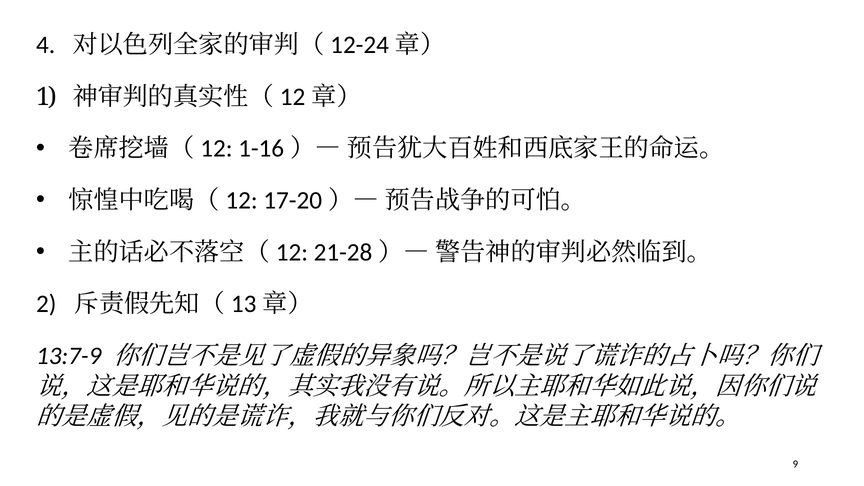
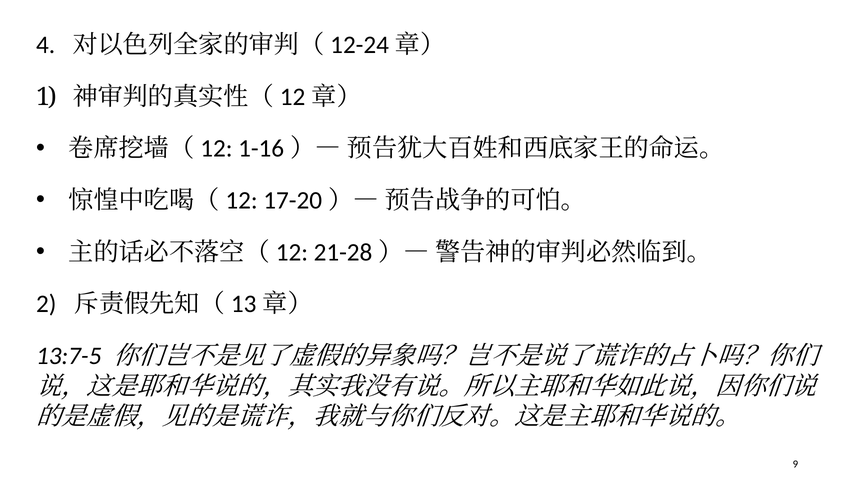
13:7-9: 13:7-9 -> 13:7-5 (69, 356)
